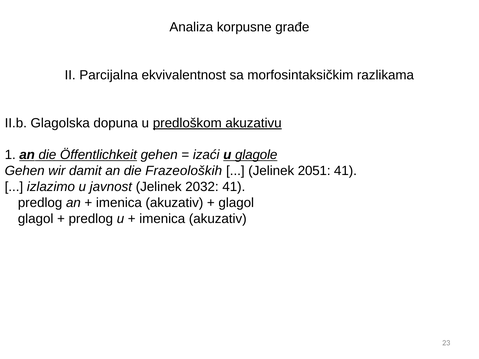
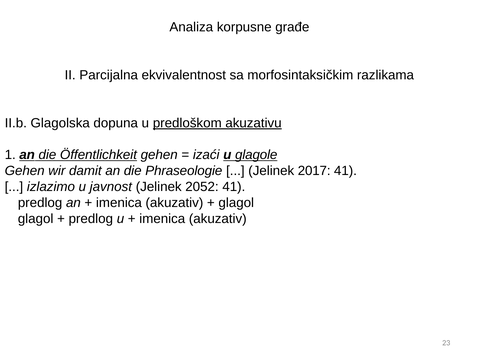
Frazeoloških: Frazeoloških -> Phraseologie (184, 171)
2051: 2051 -> 2017 (314, 171)
2032: 2032 -> 2052 (202, 187)
